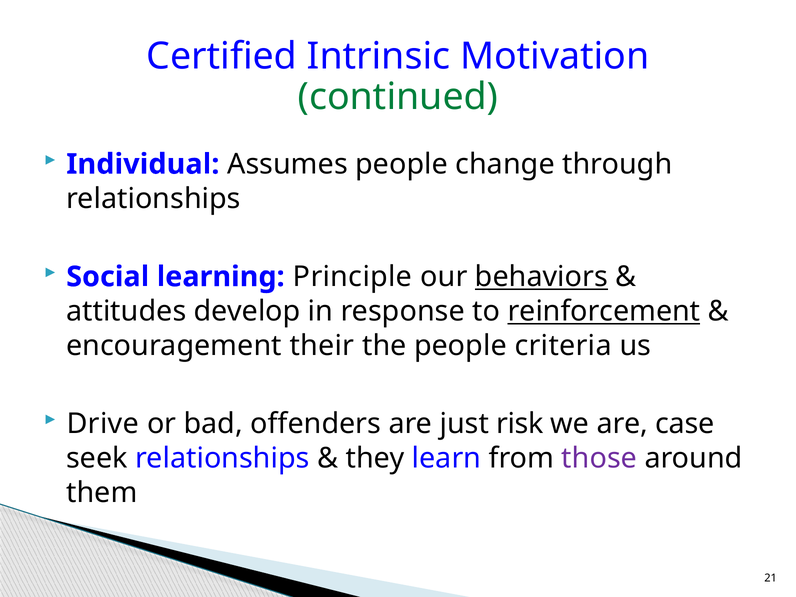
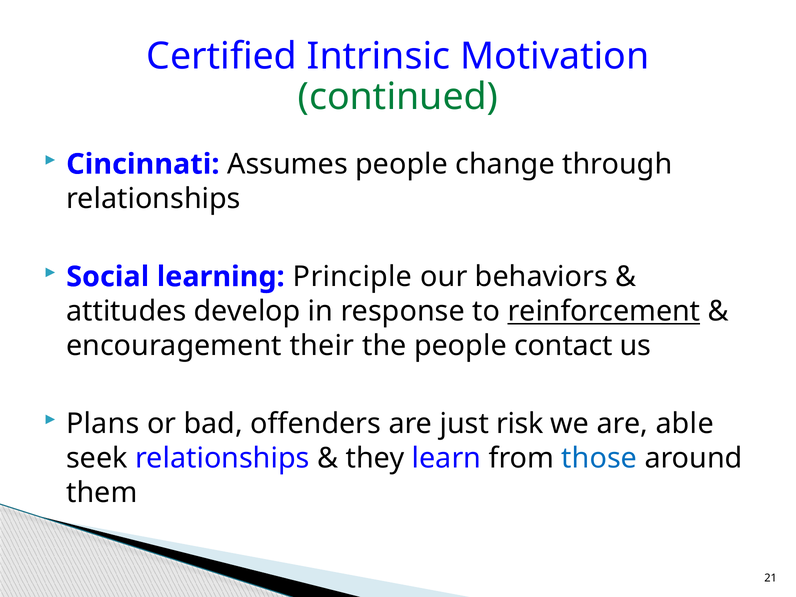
Individual: Individual -> Cincinnati (143, 164)
behaviors underline: present -> none (541, 277)
criteria: criteria -> contact (563, 346)
Drive: Drive -> Plans (103, 424)
case: case -> able (685, 424)
those colour: purple -> blue (599, 458)
